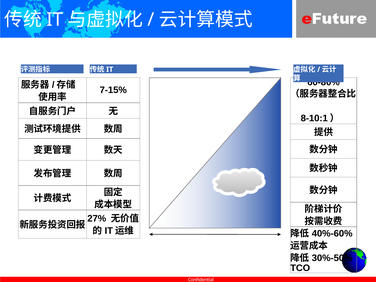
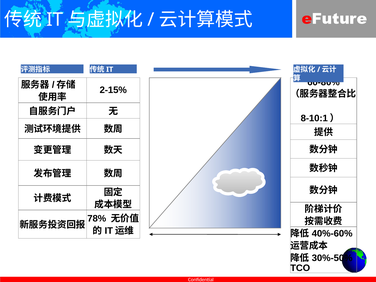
7-15%: 7-15% -> 2-15% (113, 90)
27%: 27% -> 78% (97, 219)
